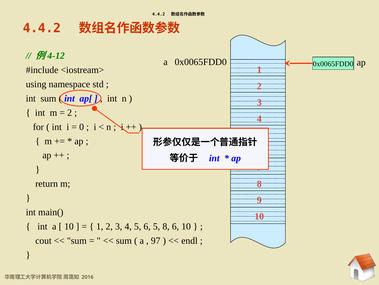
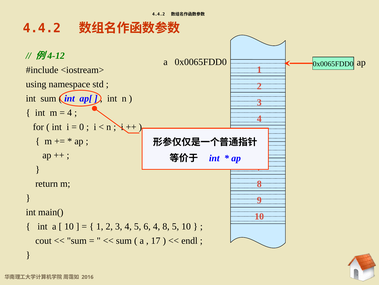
2: 2 -> 4 (70, 112)
6 5: 5 -> 4 (157, 226)
8 6: 6 -> 5 (175, 226)
97: 97 -> 17 (156, 240)
